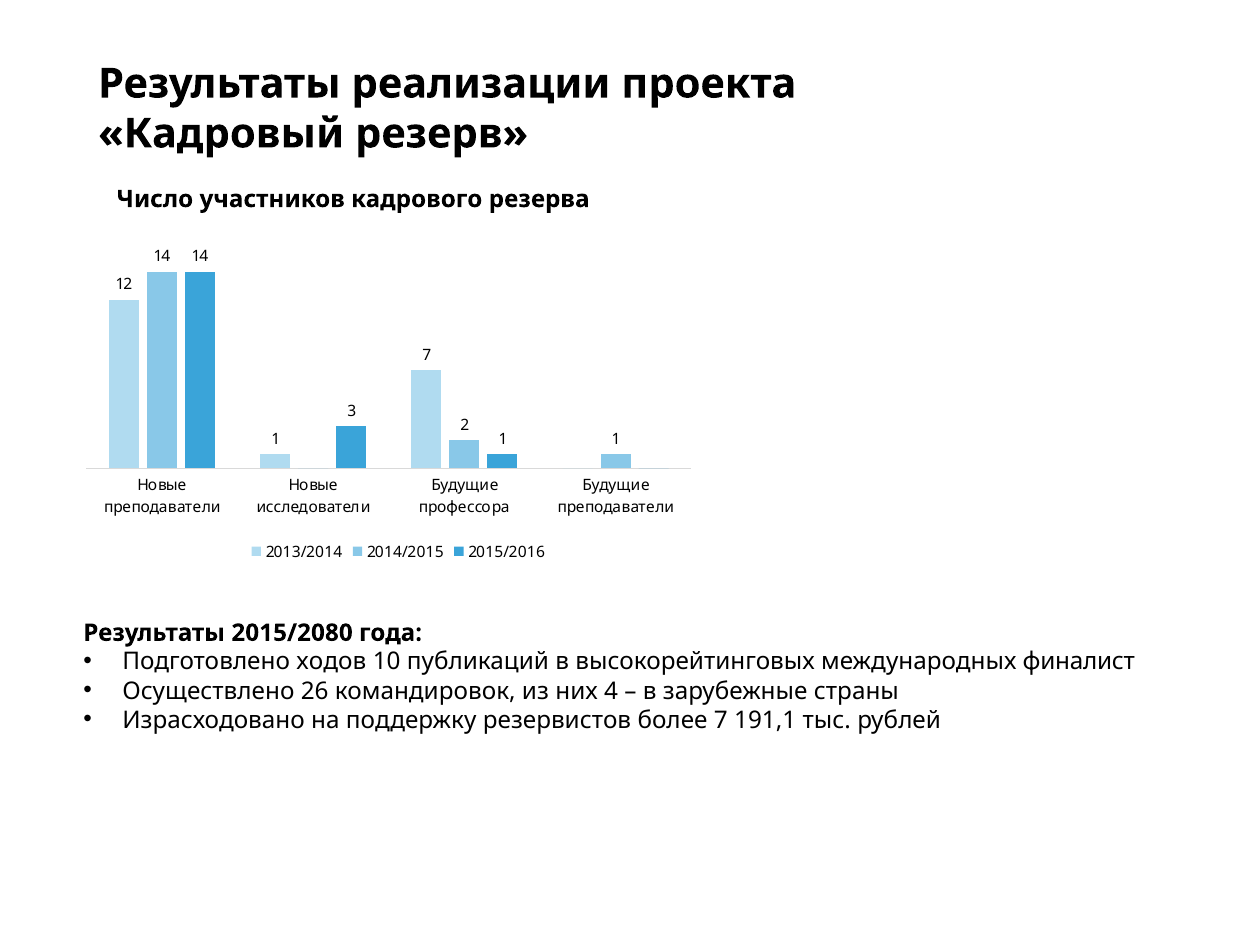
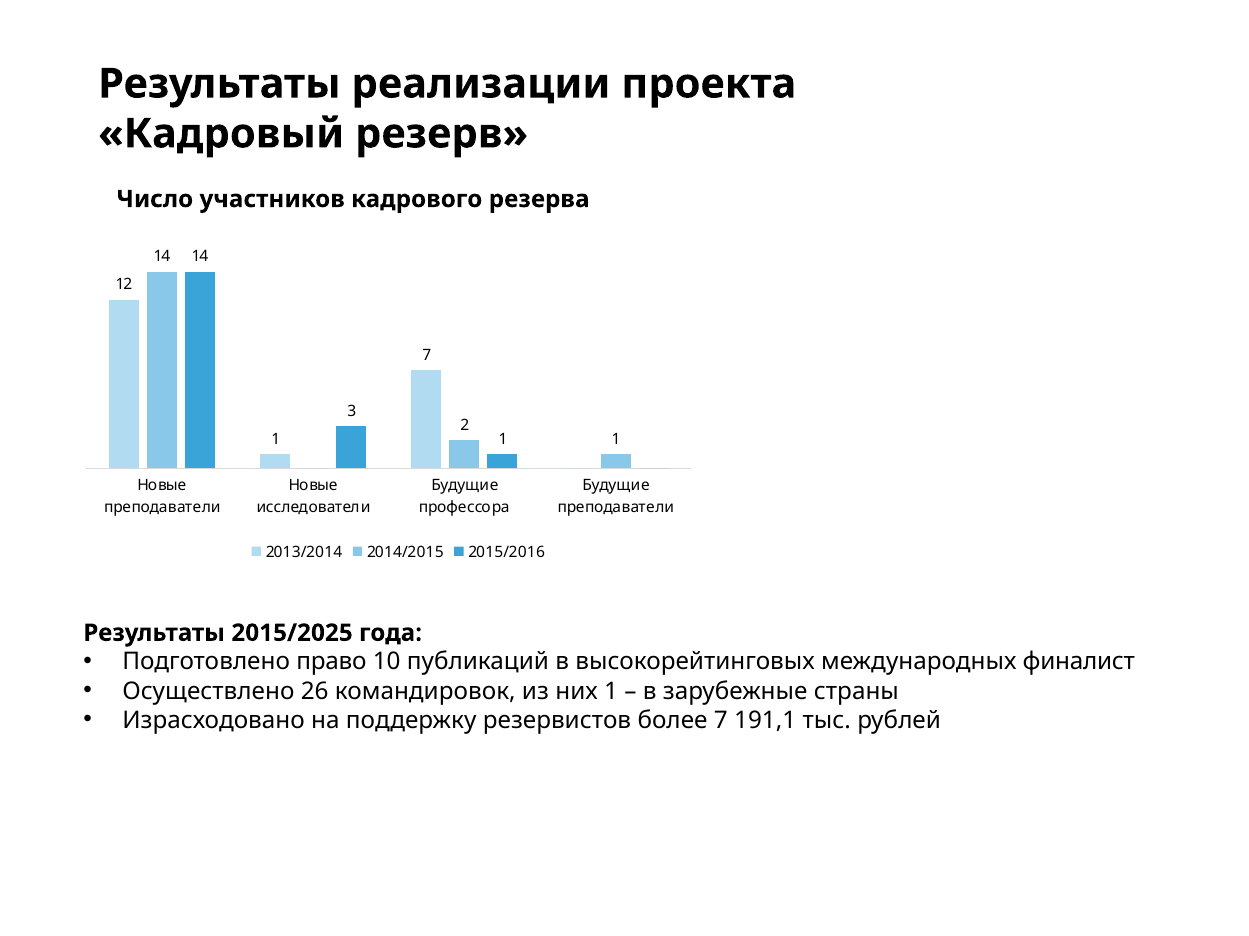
2015/2080: 2015/2080 -> 2015/2025 (292, 633)
ходов: ходов -> право (332, 663)
них 4: 4 -> 1 (611, 692)
